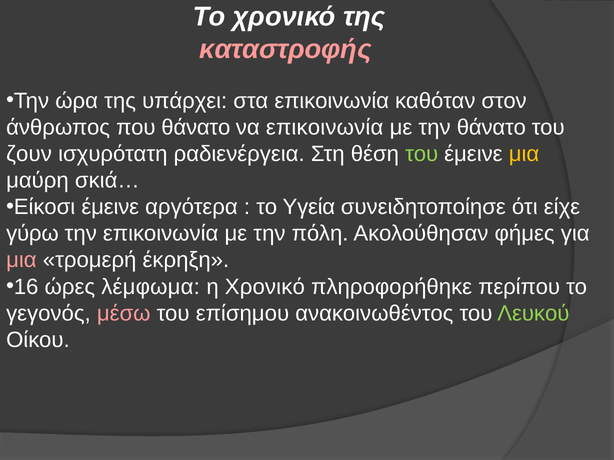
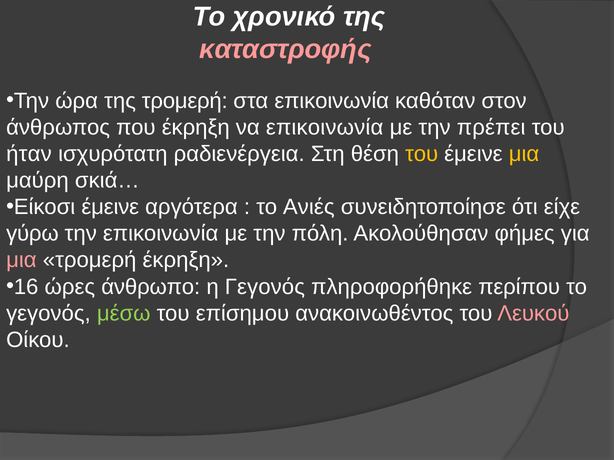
της υπάρχει: υπάρχει -> τρομερή (185, 101)
που θάνατο: θάνατο -> έκρηξη (196, 127)
την θάνατο: θάνατο -> πρέπει (491, 127)
ζουν: ζουν -> ήταν (29, 154)
του colour: light green -> yellow (422, 154)
Υγεία: Υγεία -> Ανιές (309, 207)
λέμφωμα: λέμφωμα -> άνθρωπο (151, 287)
η Χρονικό: Χρονικό -> Γεγονός (265, 287)
μέσω colour: pink -> light green (124, 314)
Λευκού colour: light green -> pink (533, 314)
